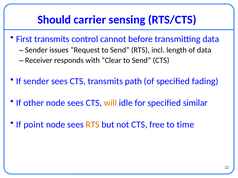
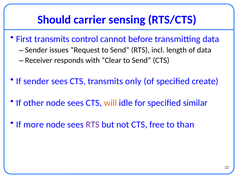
path: path -> only (133, 81)
fading: fading -> create (205, 81)
point: point -> more (34, 125)
RTS colour: orange -> purple (93, 125)
time: time -> than (185, 125)
